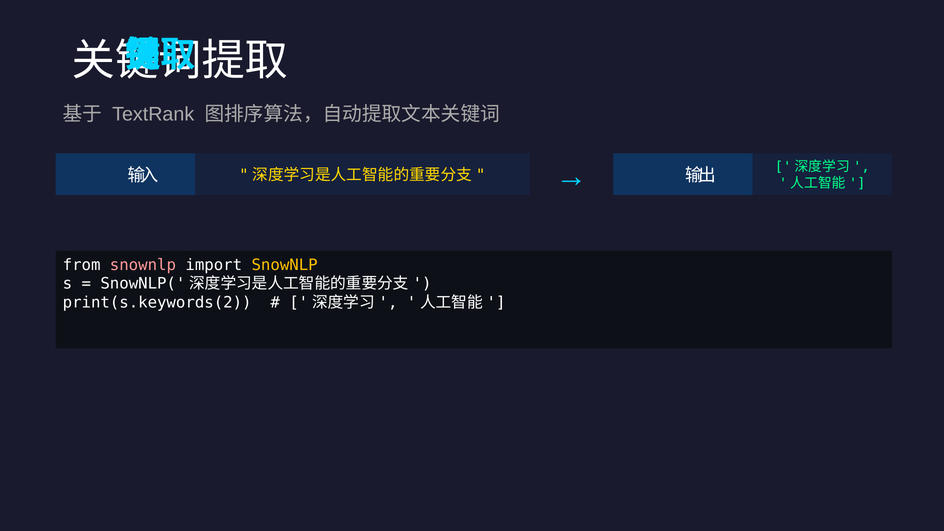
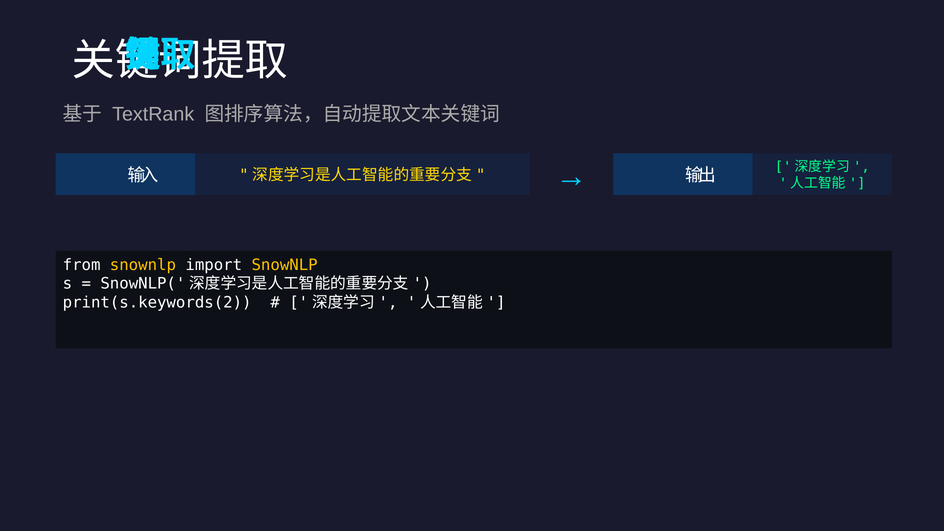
snownlp colour: pink -> yellow (143, 265)
